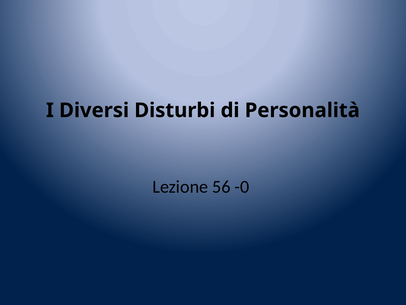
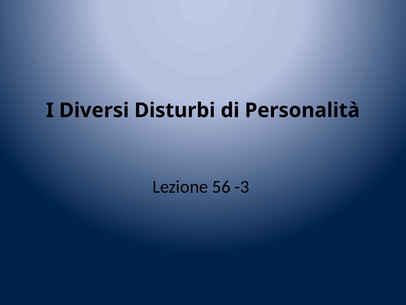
-0: -0 -> -3 (242, 187)
